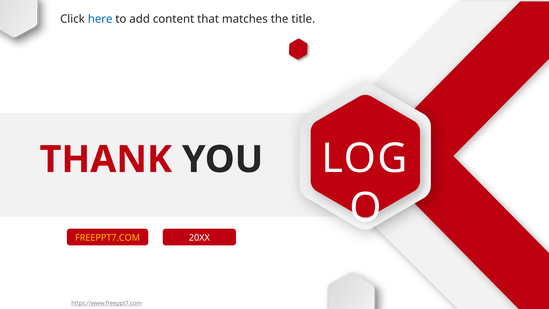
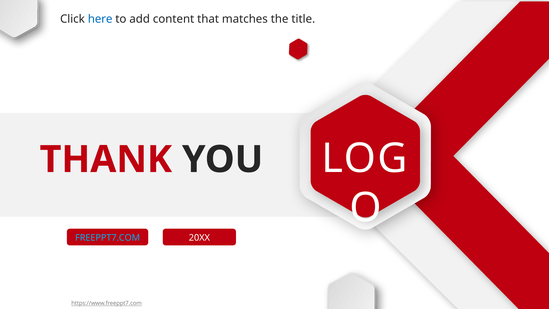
FREEPPT7.COM colour: yellow -> light blue (108, 238)
